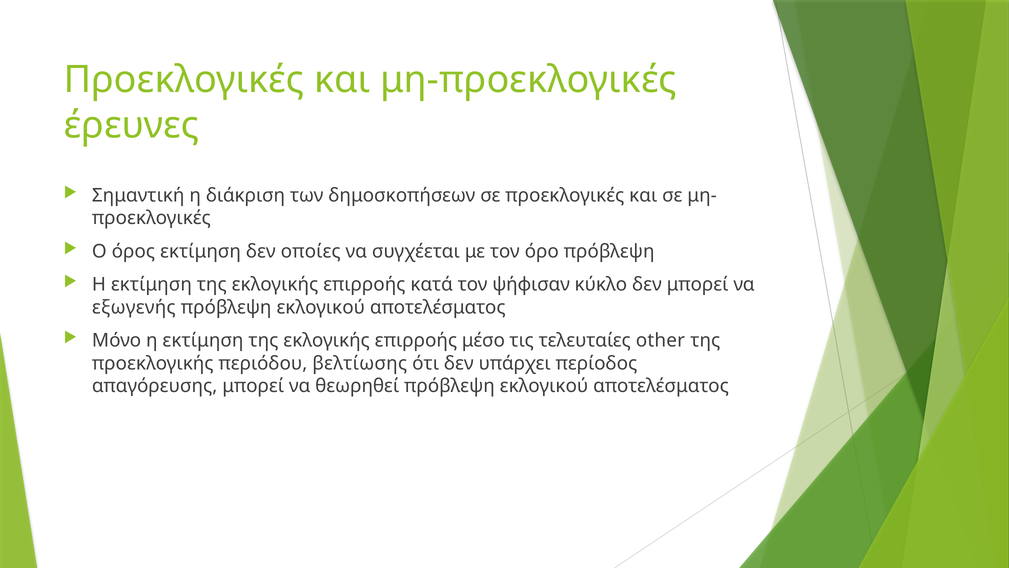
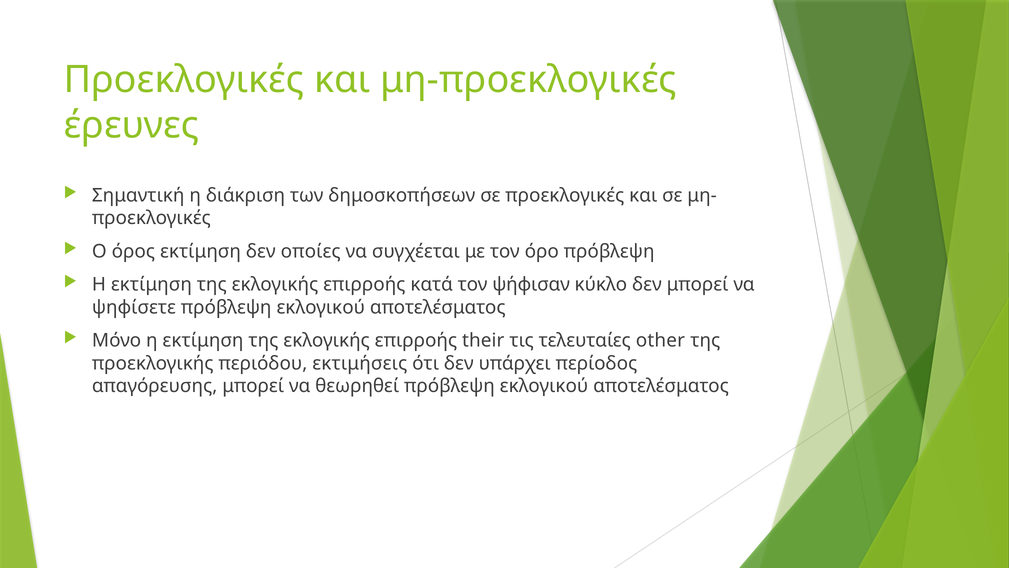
εξωγενής: εξωγενής -> ψηφίσετε (134, 307)
μέσο: μέσο -> their (483, 340)
βελτίωσης: βελτίωσης -> εκτιμήσεις (360, 363)
